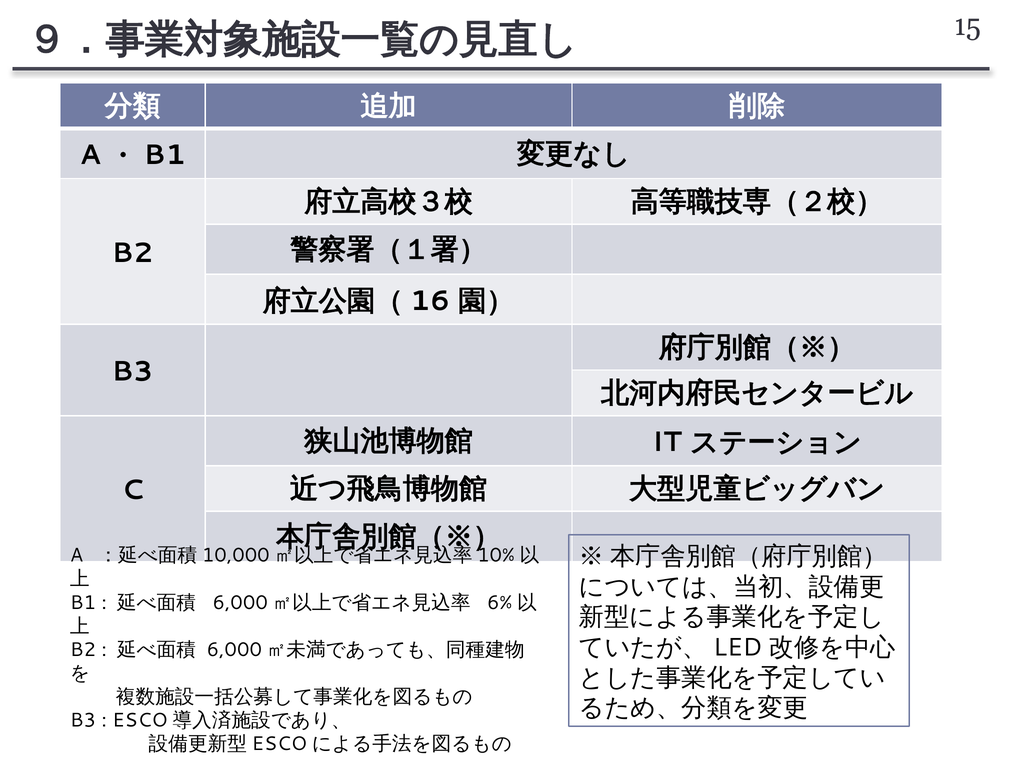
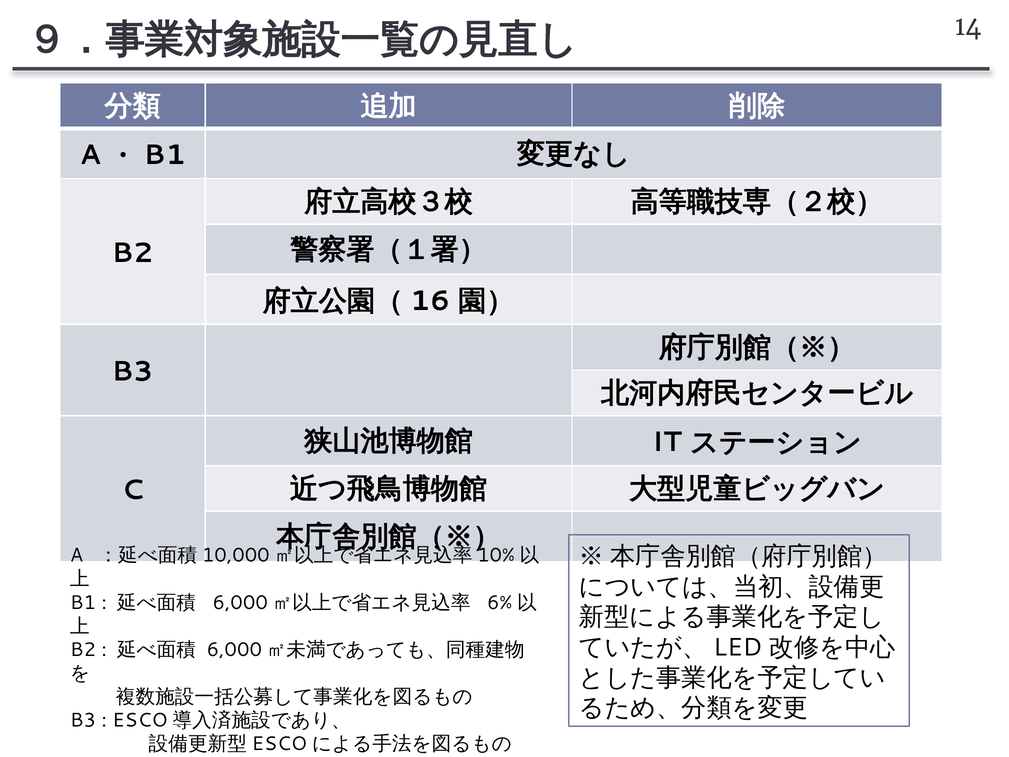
15: 15 -> 14 (968, 26)
